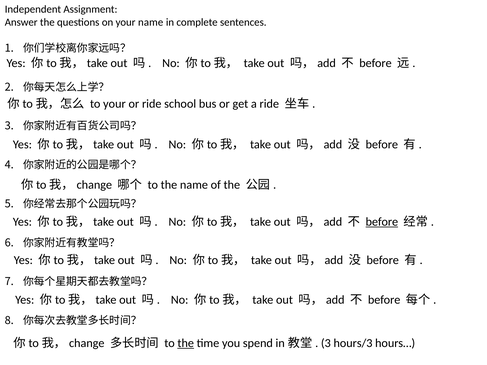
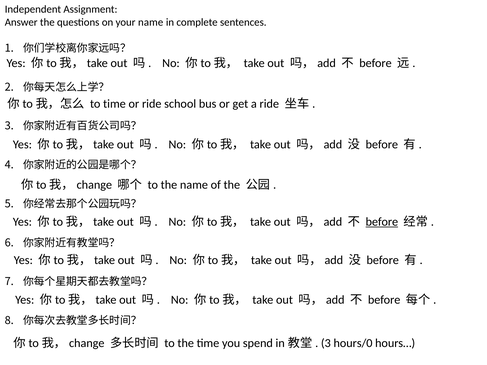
to your: your -> time (114, 104)
the underline: present -> none (186, 343)
hours/3: hours/3 -> hours/0 (353, 343)
